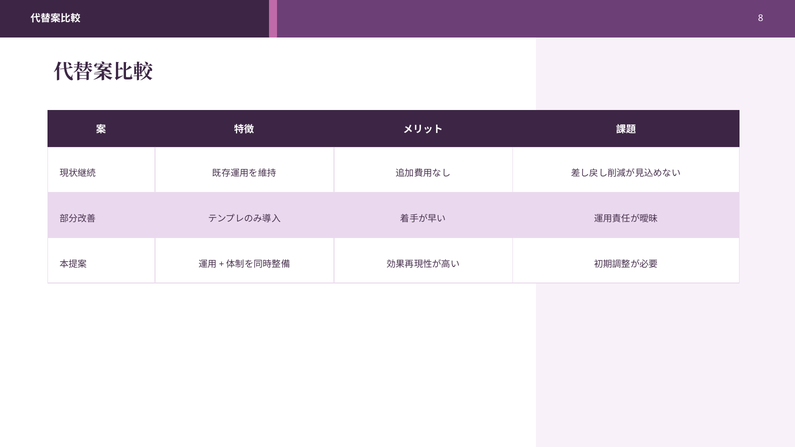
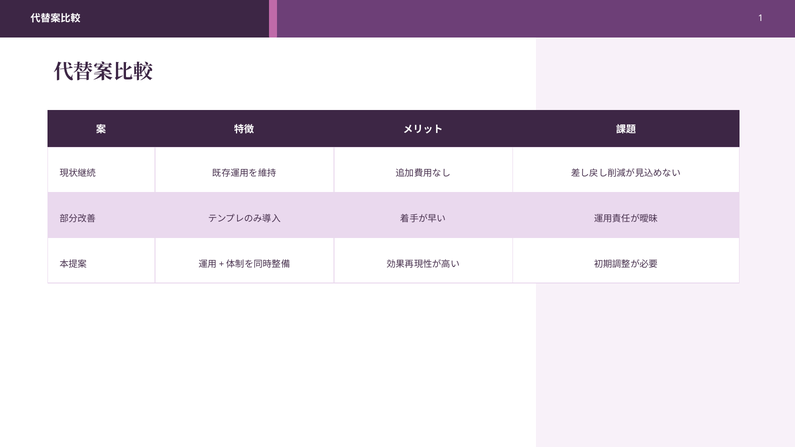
8: 8 -> 1 (761, 18)
